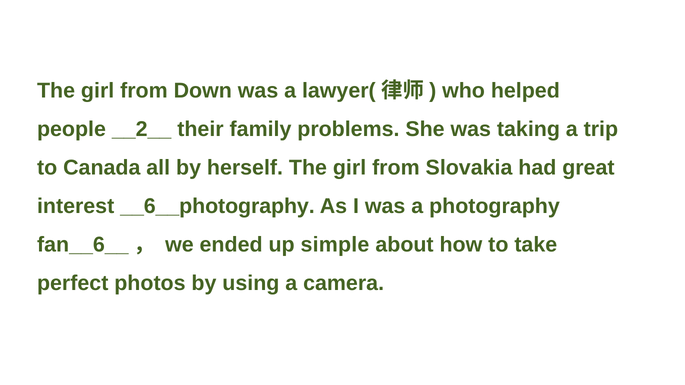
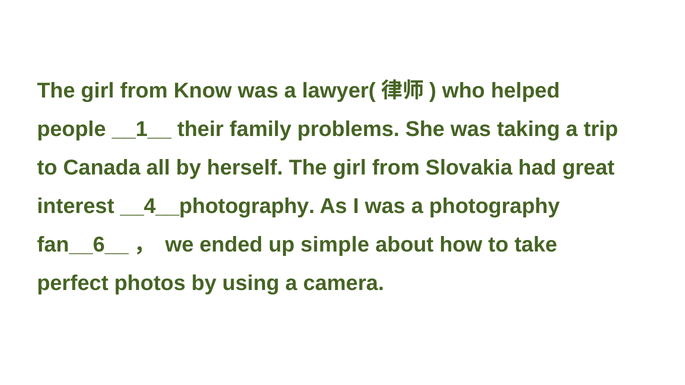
Down: Down -> Know (203, 91)
__2__: __2__ -> __1__ (142, 129)
__6__photography: __6__photography -> __4__photography (217, 206)
